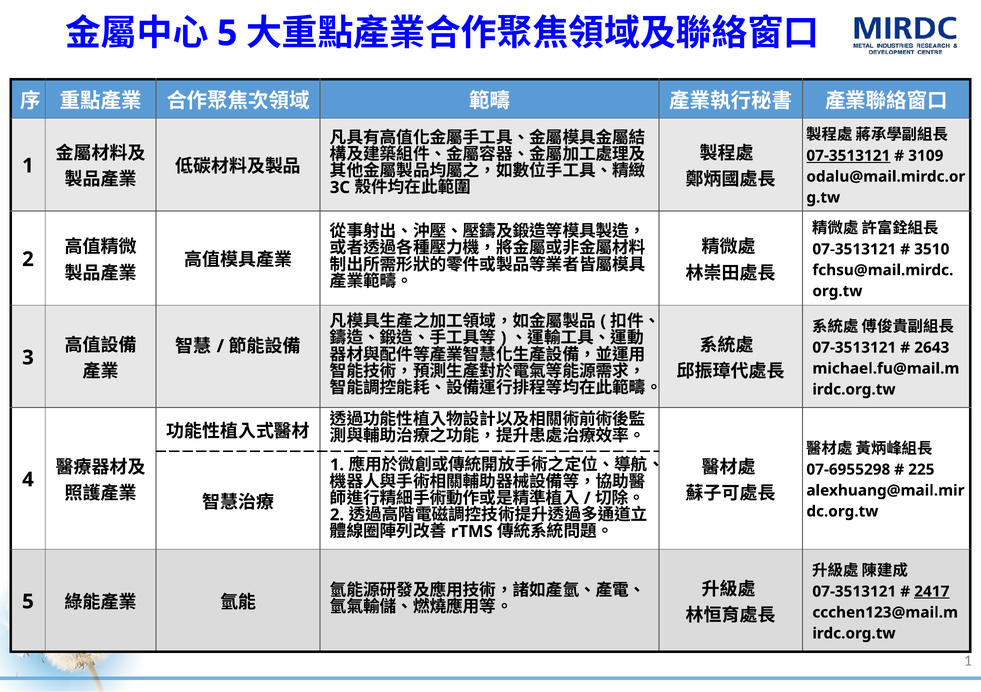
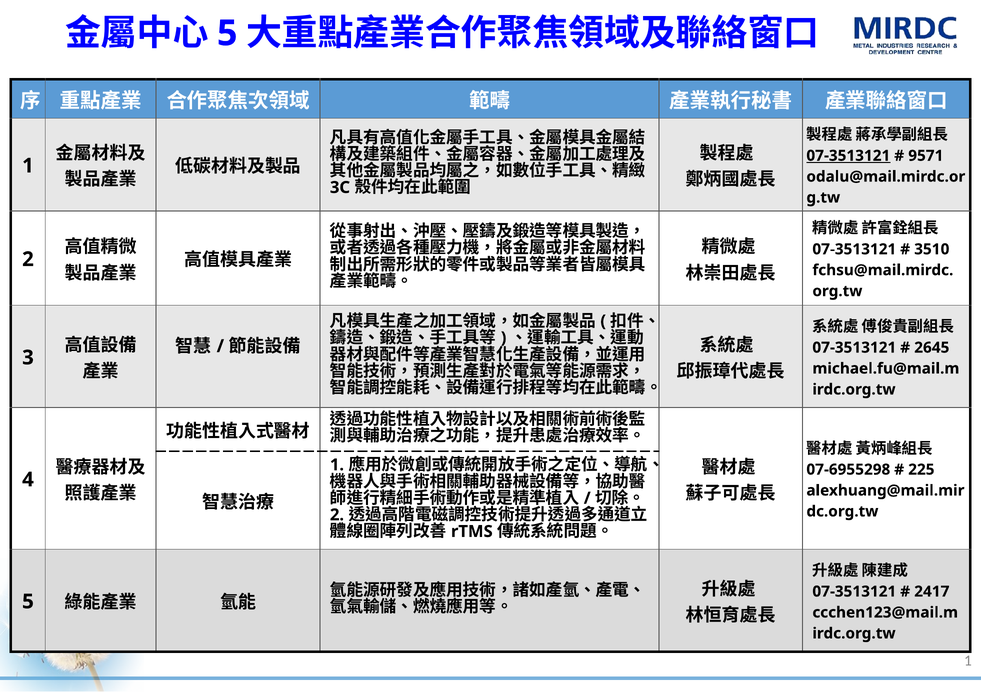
3109: 3109 -> 9571 (926, 156)
2643: 2643 -> 2645 (932, 348)
2417 underline: present -> none (932, 591)
